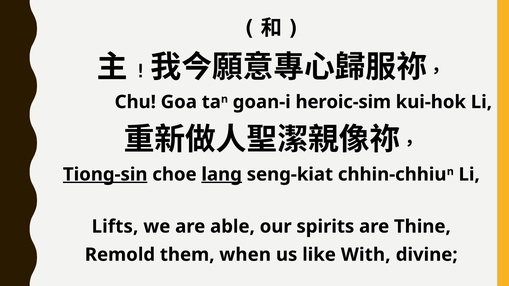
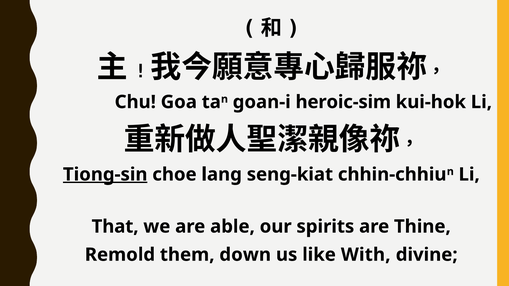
lang underline: present -> none (222, 175)
Lifts: Lifts -> That (115, 227)
when: when -> down (245, 255)
